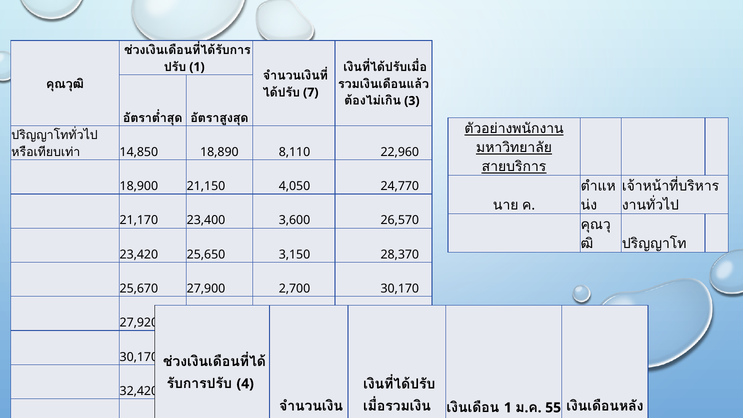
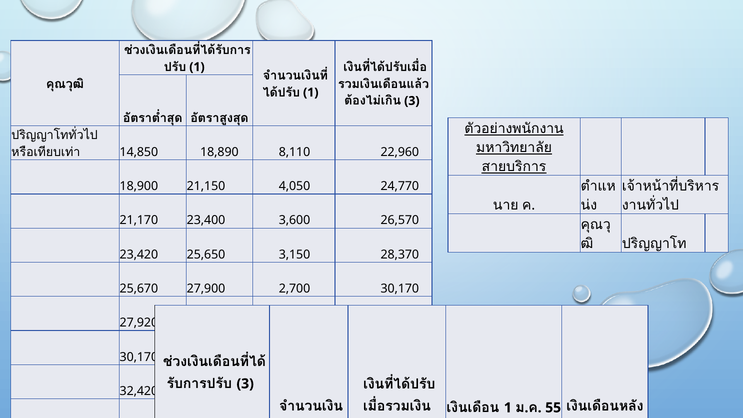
7: 7 -> 1 (311, 92)
4: 4 -> 3 (245, 384)
